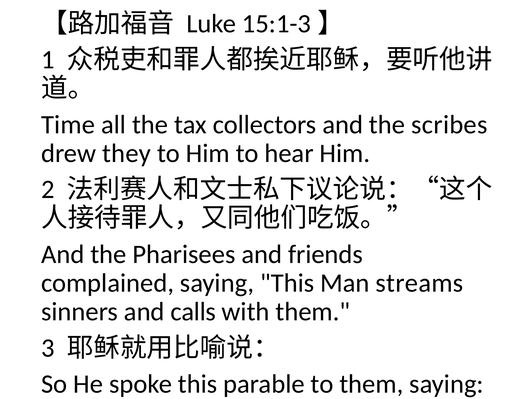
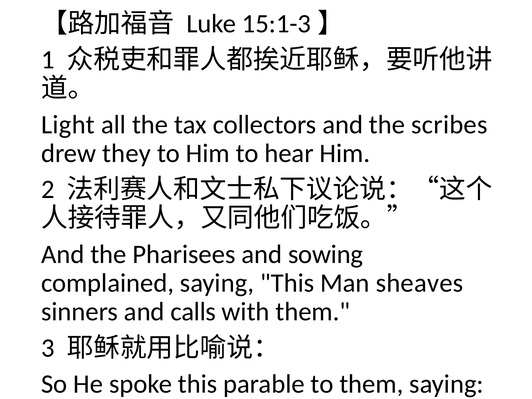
Time: Time -> Light (68, 125)
friends: friends -> sowing (326, 254)
streams: streams -> sheaves (419, 283)
